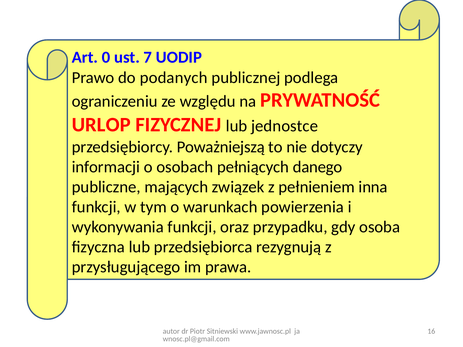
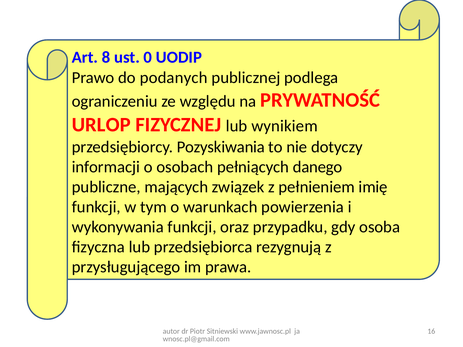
0: 0 -> 8 (106, 58)
7: 7 -> 0 (148, 58)
jednostce: jednostce -> wynikiem (285, 126)
Poważniejszą: Poważniejszą -> Pozyskiwania (221, 147)
inna: inna -> imię (373, 187)
